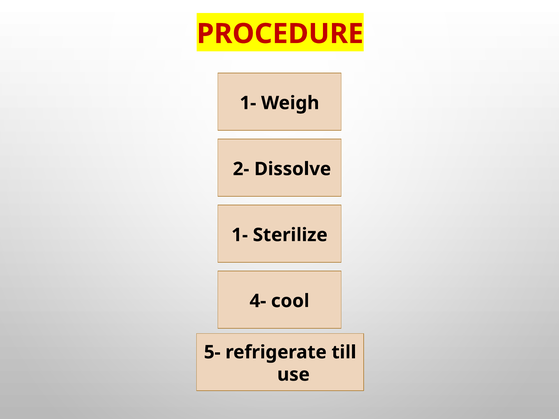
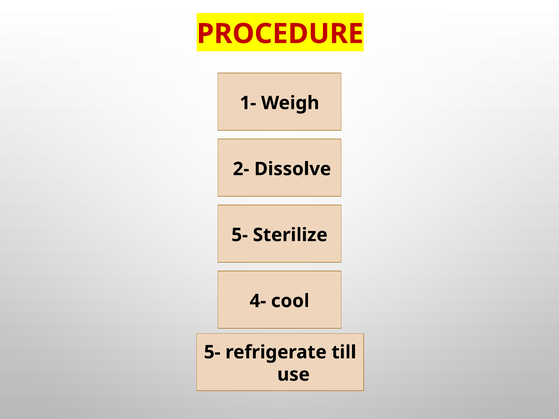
1-: 1- -> 5- (240, 235)
